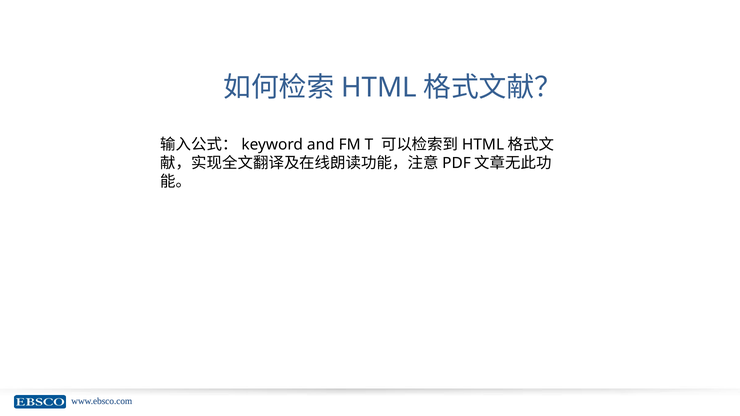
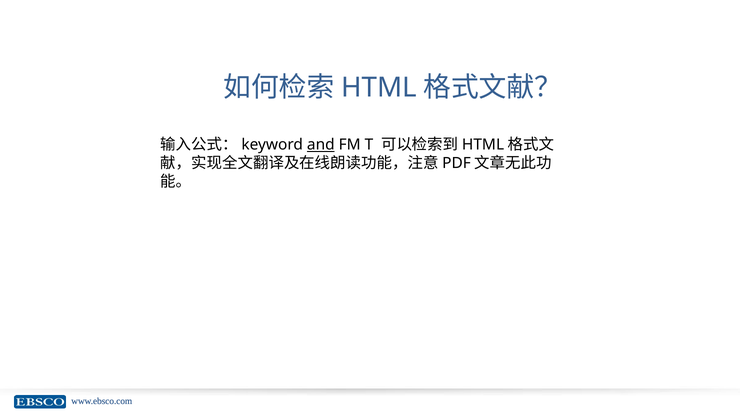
and underline: none -> present (321, 145)
